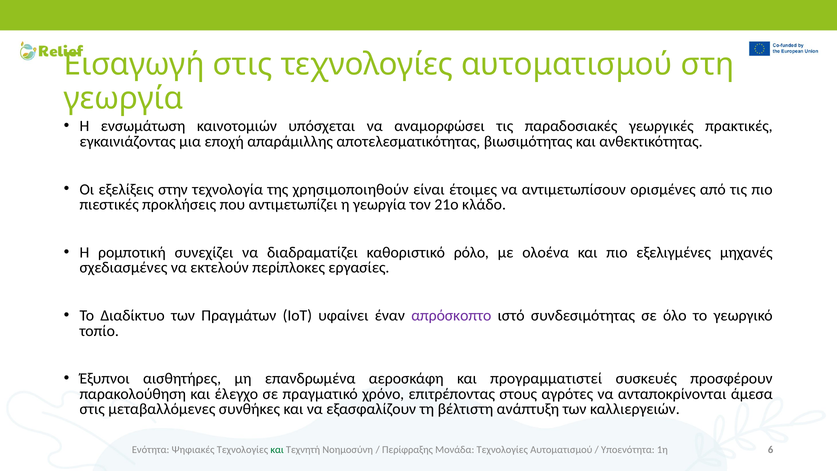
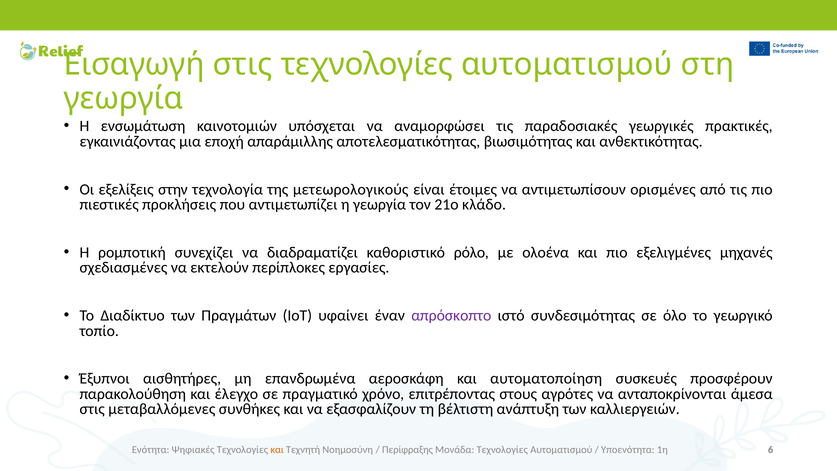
χρησιμοποιηθούν: χρησιμοποιηθούν -> μετεωρολογικούς (351, 189)
προγραμματιστεί: προγραμματιστεί -> αυτοματοποίηση (546, 379)
και colour: green -> orange (277, 450)
